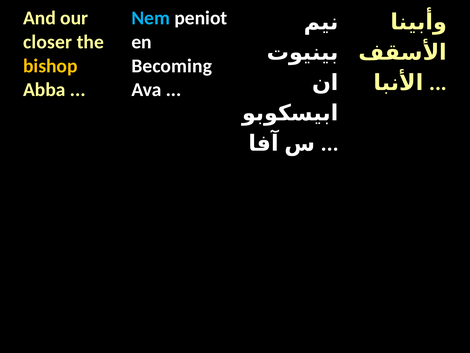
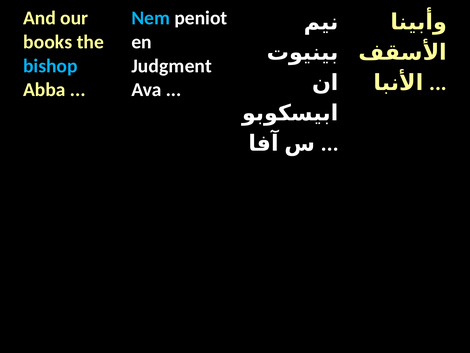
closer: closer -> books (48, 42)
bishop colour: yellow -> light blue (50, 66)
Becoming: Becoming -> Judgment (172, 66)
